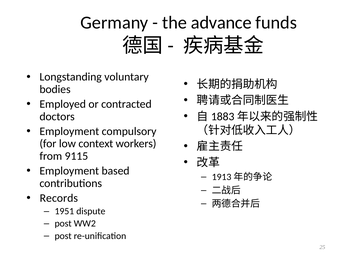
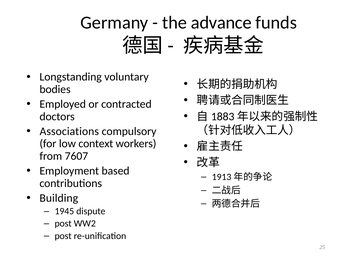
Employment: Employment -> Associations (69, 132)
9115: 9115 -> 7607 (76, 156)
Records: Records -> Building (59, 198)
1951: 1951 -> 1945 (64, 212)
